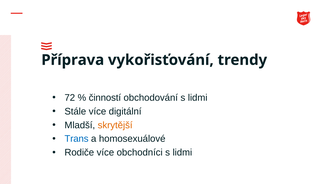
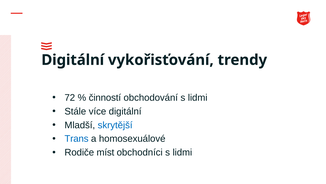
Příprava: Příprava -> Digitální (73, 60)
skrytější colour: orange -> blue (115, 125)
Rodiče více: více -> míst (105, 152)
